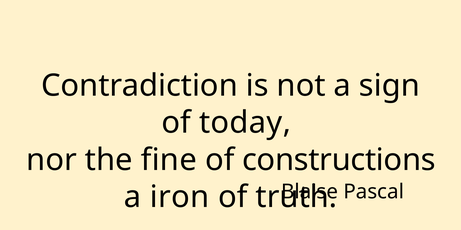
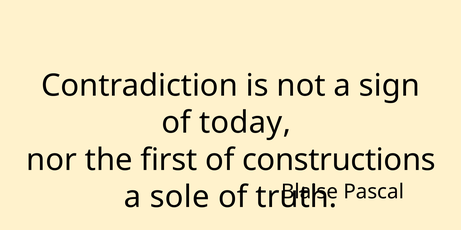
fine: fine -> first (169, 160)
iron: iron -> sole (180, 197)
